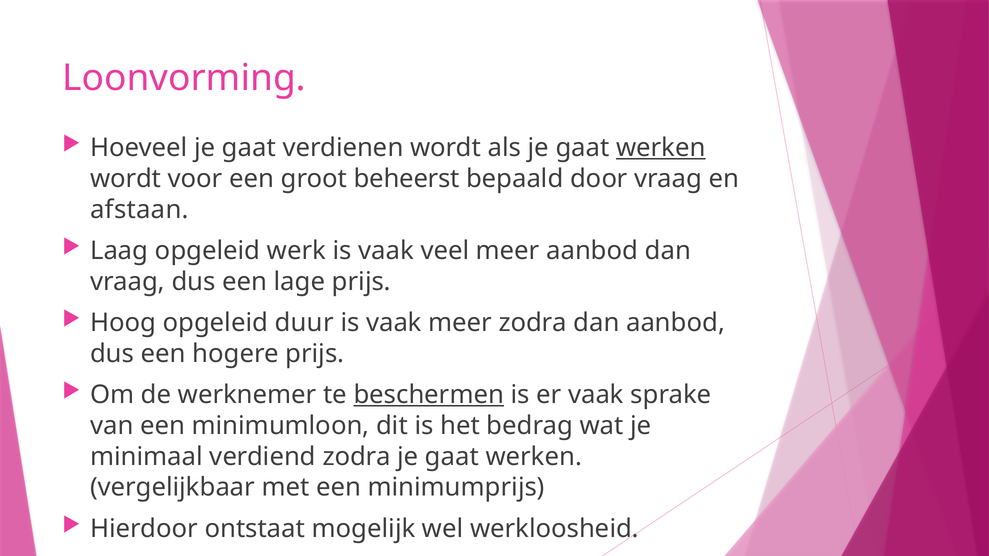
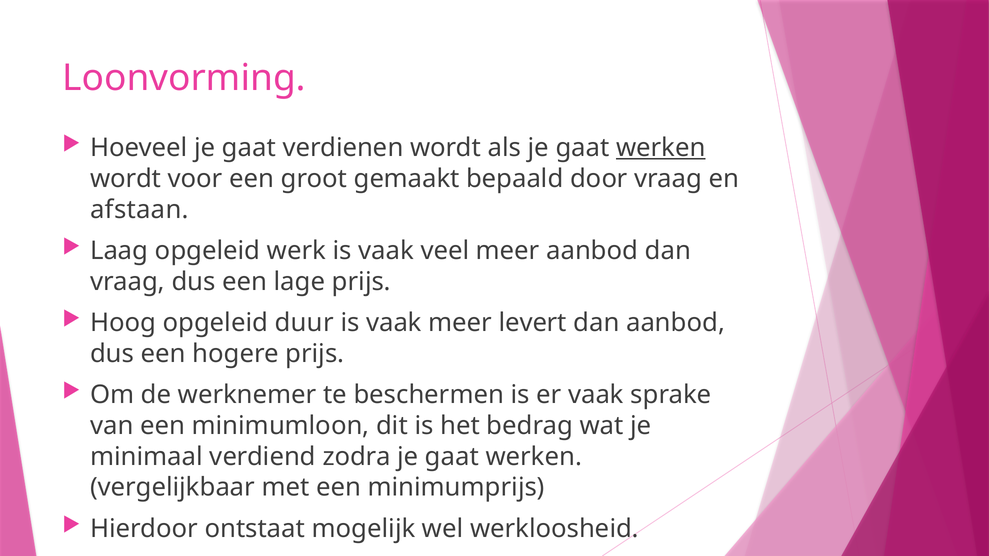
beheerst: beheerst -> gemaakt (407, 179)
meer zodra: zodra -> levert (533, 323)
beschermen underline: present -> none (429, 395)
